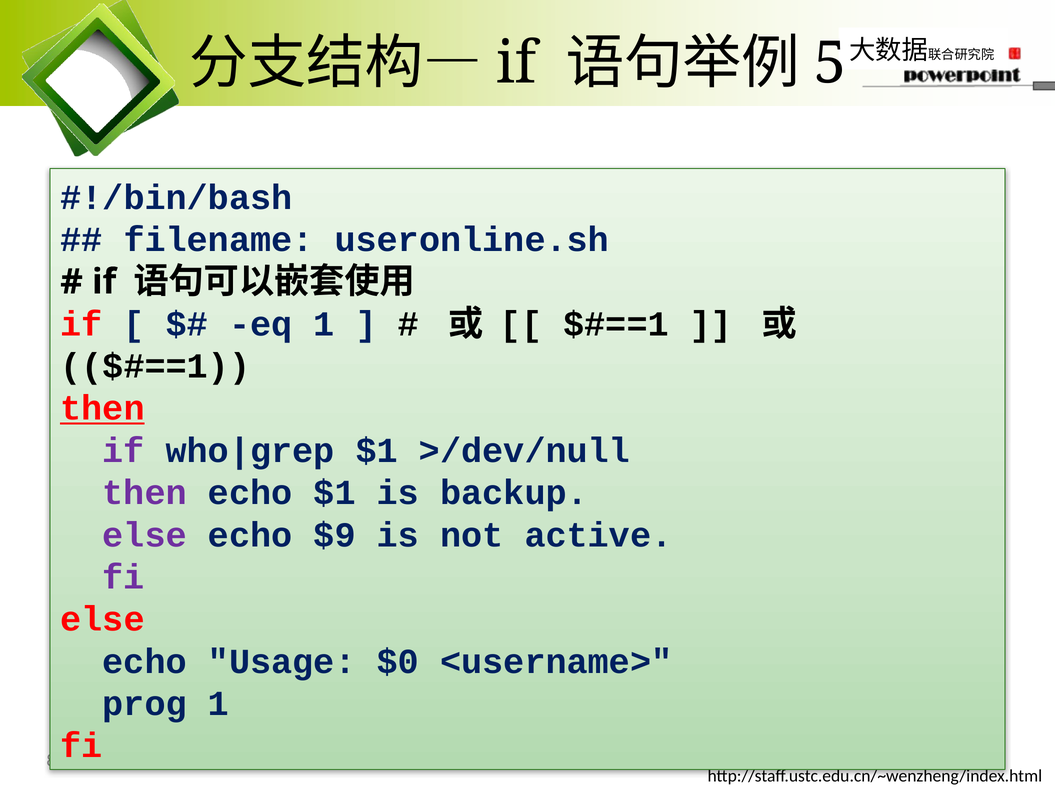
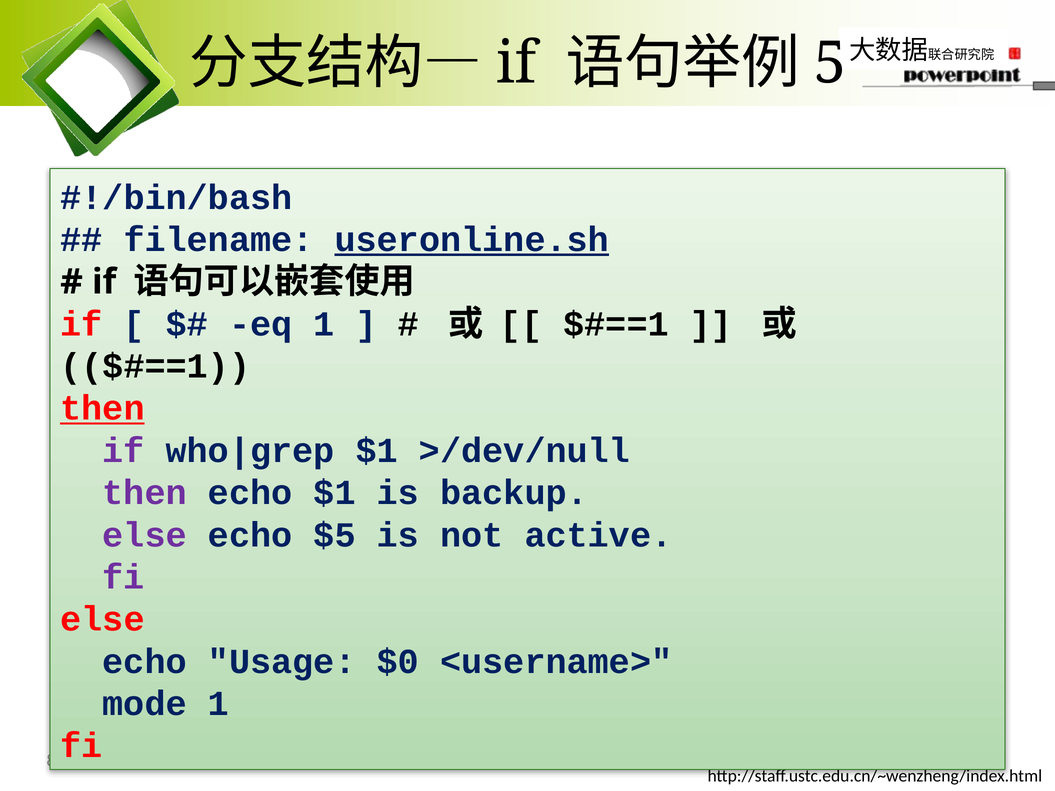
useronline.sh underline: none -> present (472, 240)
$9: $9 -> $5 (335, 535)
prog: prog -> mode (145, 704)
